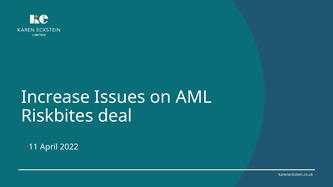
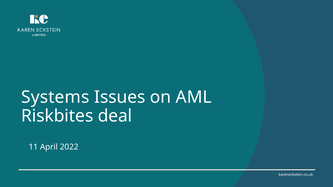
Increase: Increase -> Systems (55, 97)
